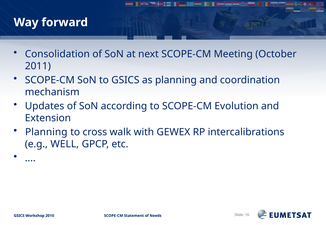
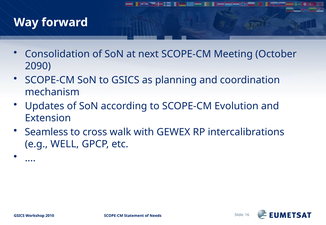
2011: 2011 -> 2090 (38, 66)
Planning: Planning -> Seamless (46, 133)
